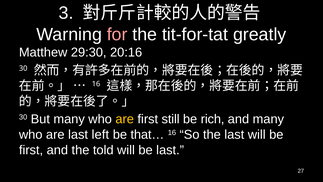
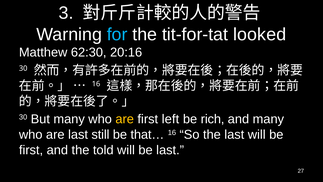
for colour: pink -> light blue (117, 34)
greatly: greatly -> looked (260, 34)
29:30: 29:30 -> 62:30 (89, 52)
still: still -> left (170, 119)
left: left -> still (100, 134)
